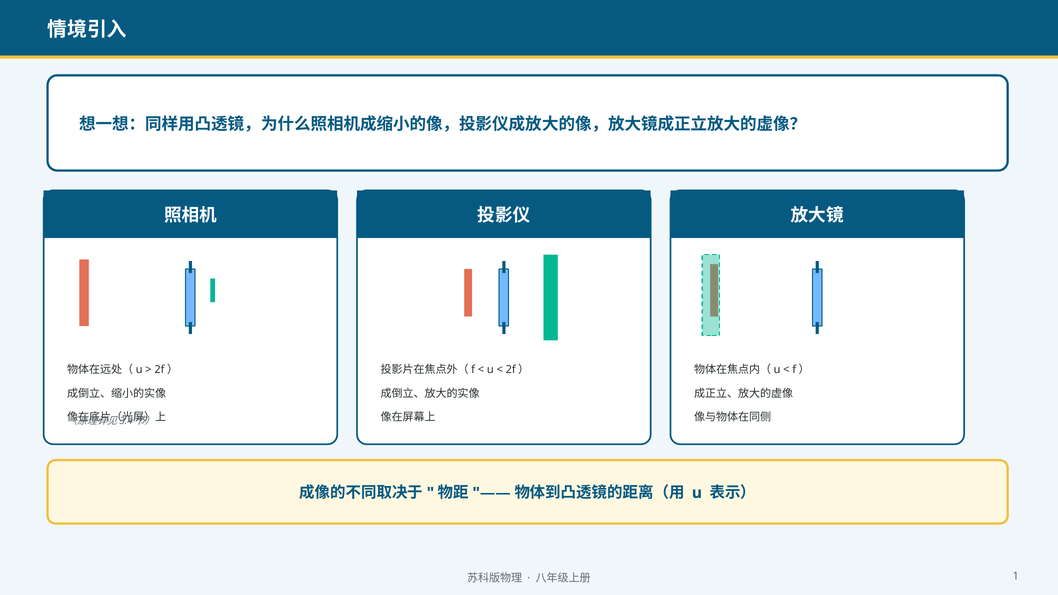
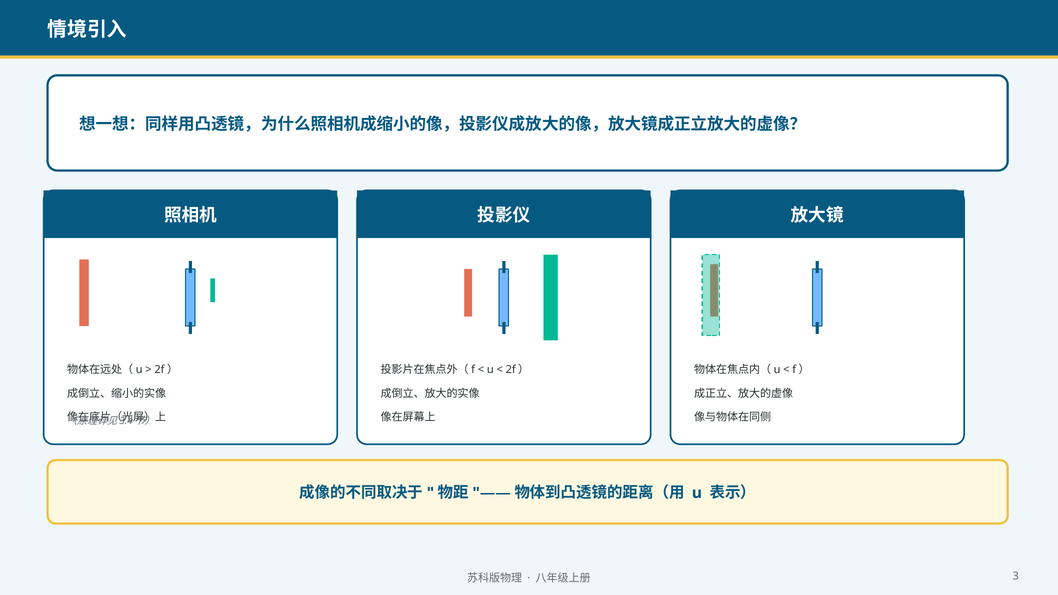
1: 1 -> 3 (1016, 576)
